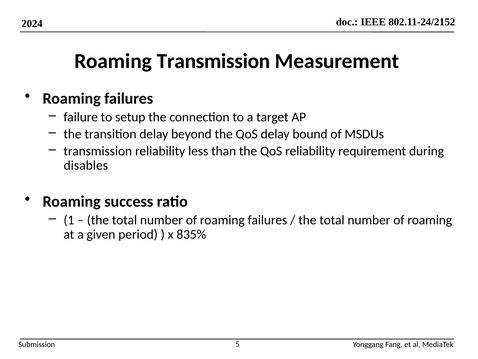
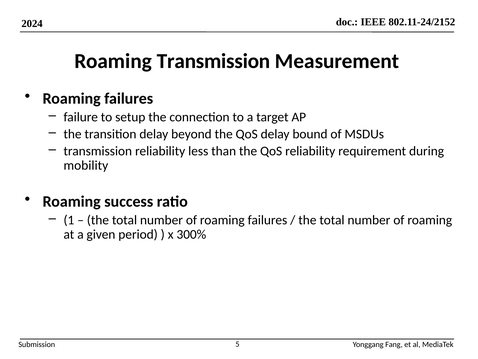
disables: disables -> mobility (86, 165)
835%: 835% -> 300% (191, 234)
